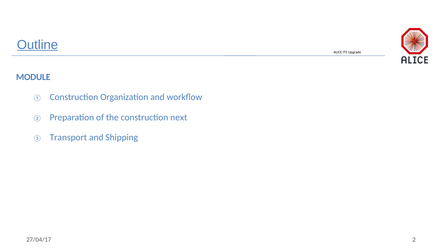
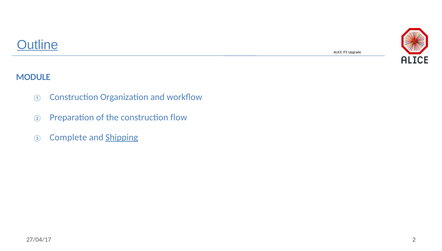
next: next -> flow (179, 117)
Transport: Transport -> Complete (68, 138)
Shipping underline: none -> present (122, 138)
